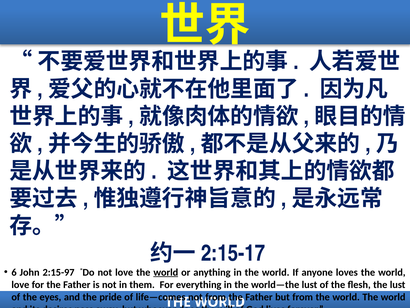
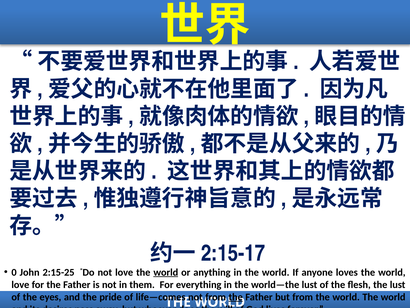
6: 6 -> 0 (14, 272)
2:15-97: 2:15-97 -> 2:15-25 (59, 272)
the underline: none -> present (236, 297)
